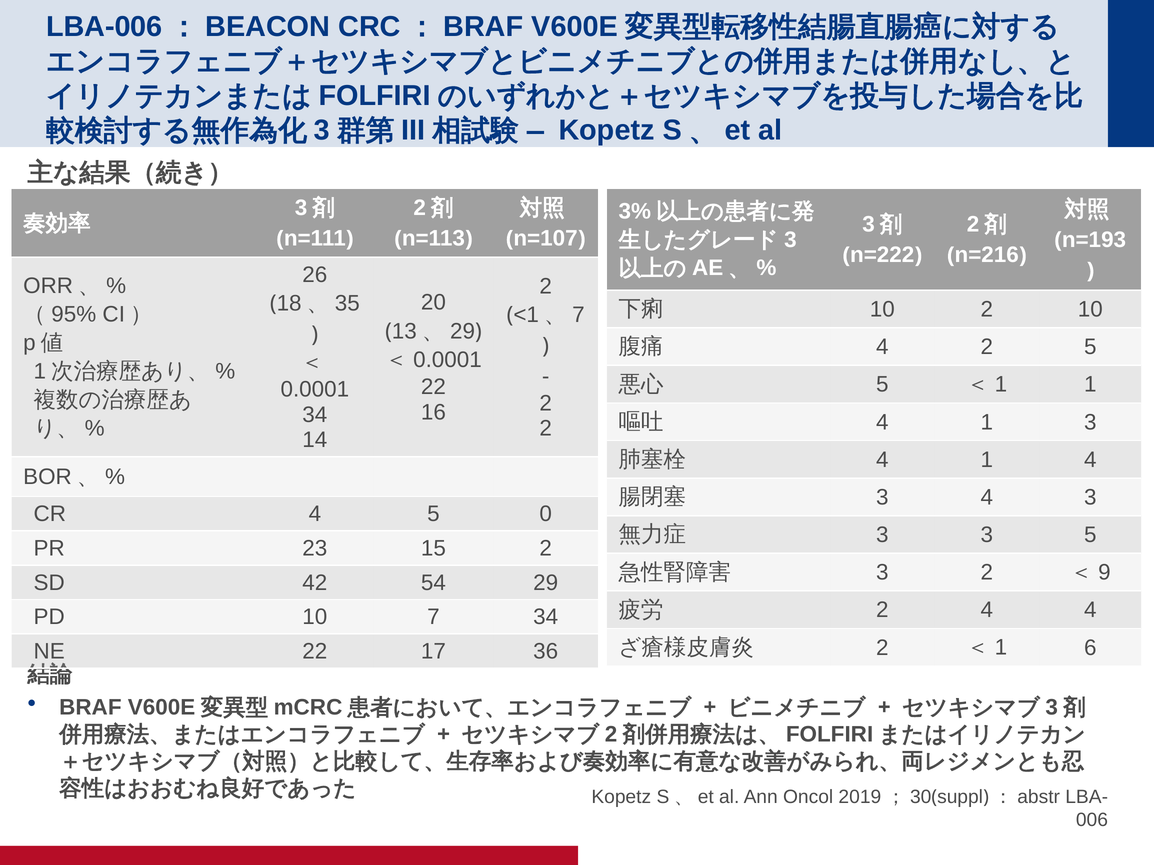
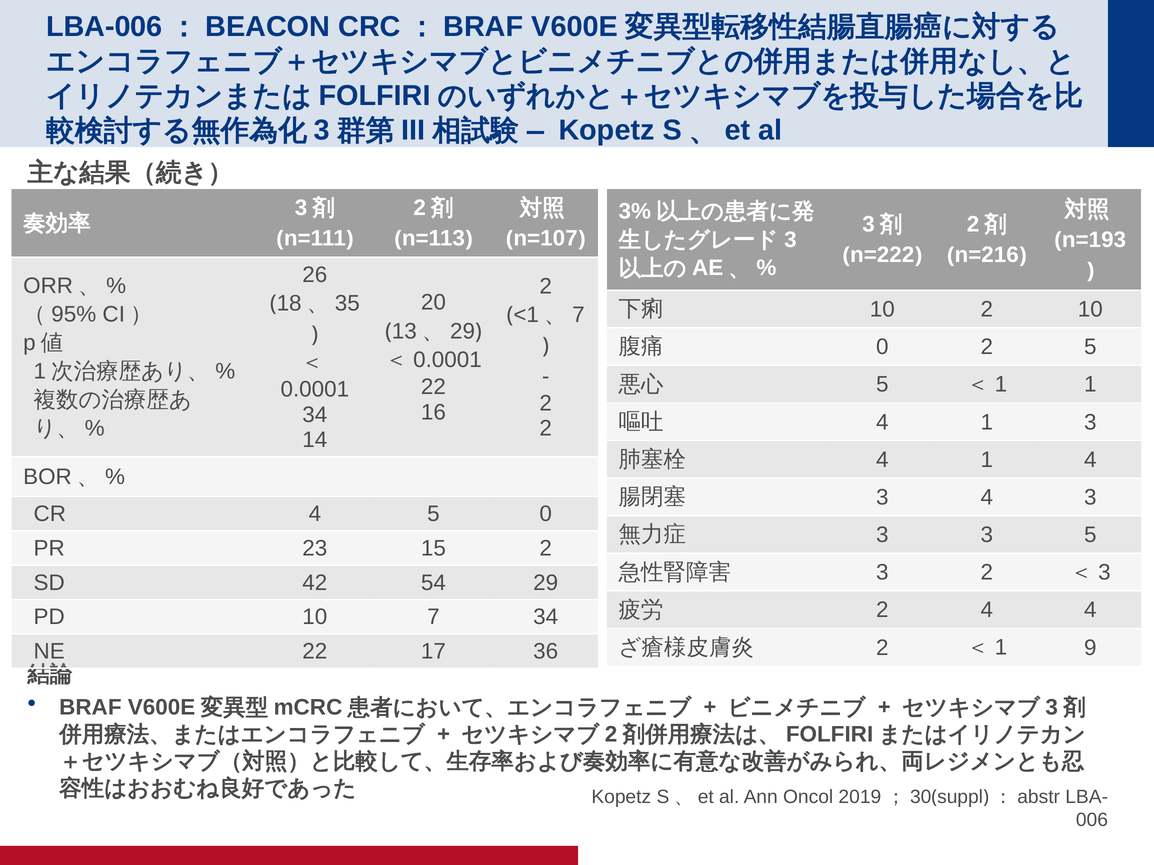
4: 4 -> 0 (882, 347)
9: 9 -> 3 (1104, 573)
6: 6 -> 9 (1090, 648)
